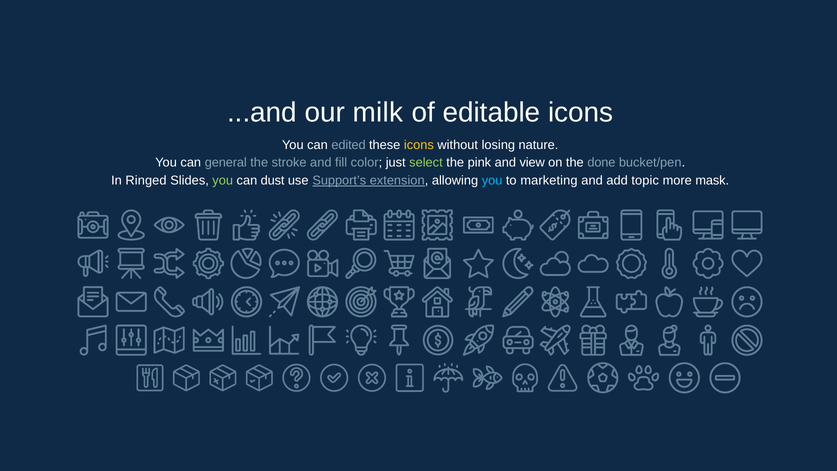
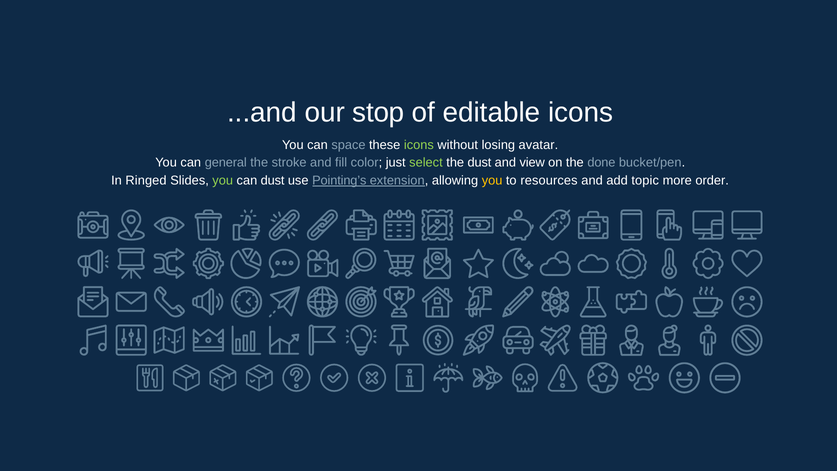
milk: milk -> stop (378, 113)
edited: edited -> space (348, 145)
icons colour: yellow -> light green (419, 145)
nature: nature -> avatar (538, 145)
the pink: pink -> dust (479, 163)
Support’s: Support’s -> Pointing’s (339, 180)
you colour: light blue -> yellow (492, 180)
marketing: marketing -> resources (549, 180)
mask: mask -> order (712, 180)
